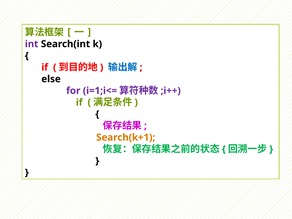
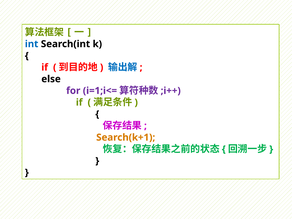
int colour: purple -> blue (32, 44)
